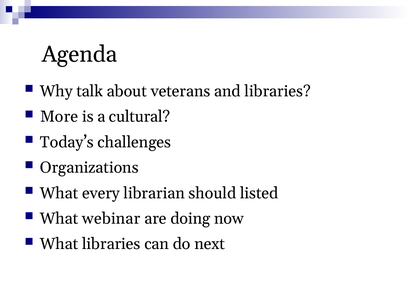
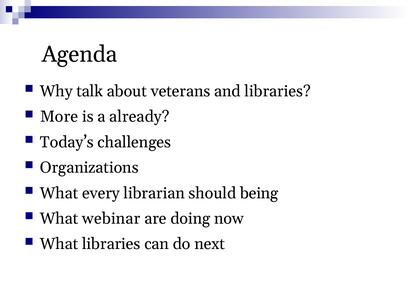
cultural: cultural -> already (139, 117)
listed: listed -> being (259, 193)
